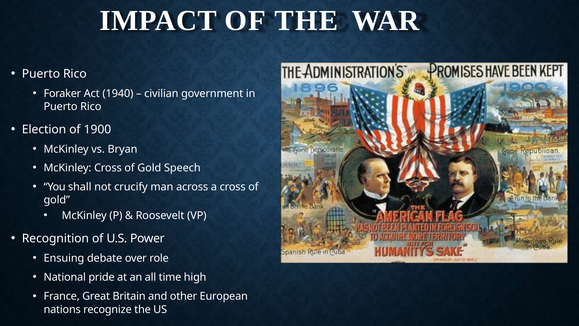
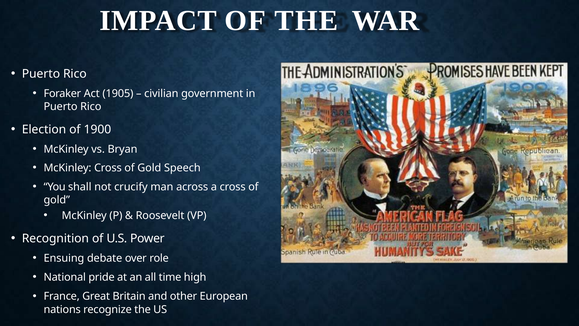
1940: 1940 -> 1905 (118, 93)
